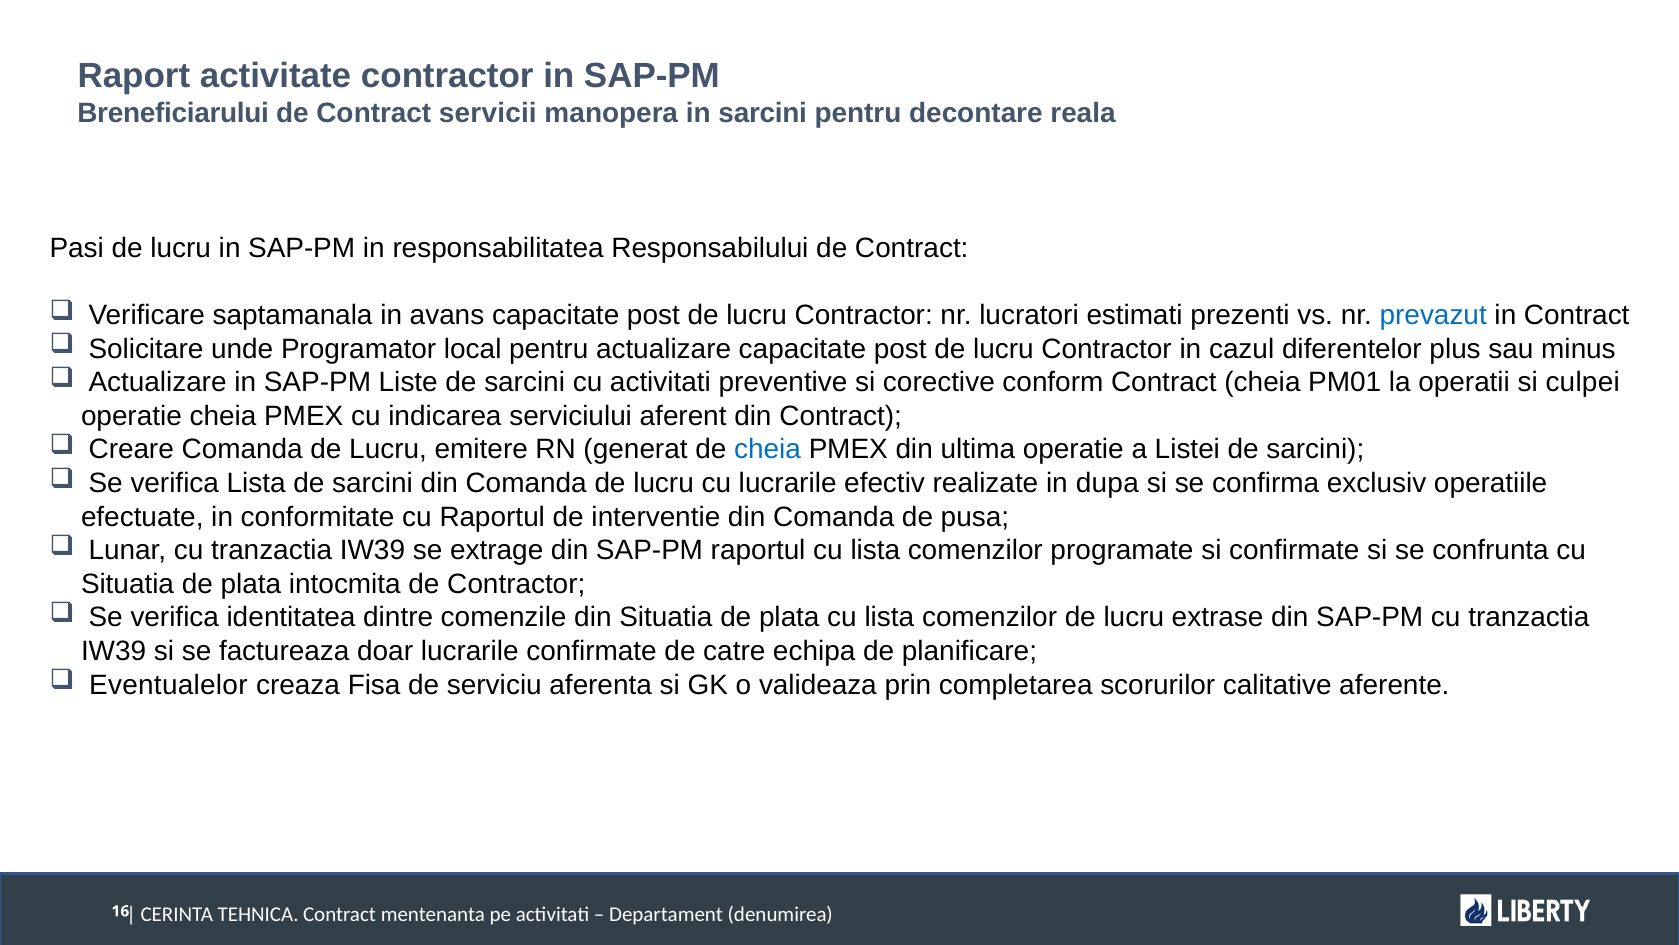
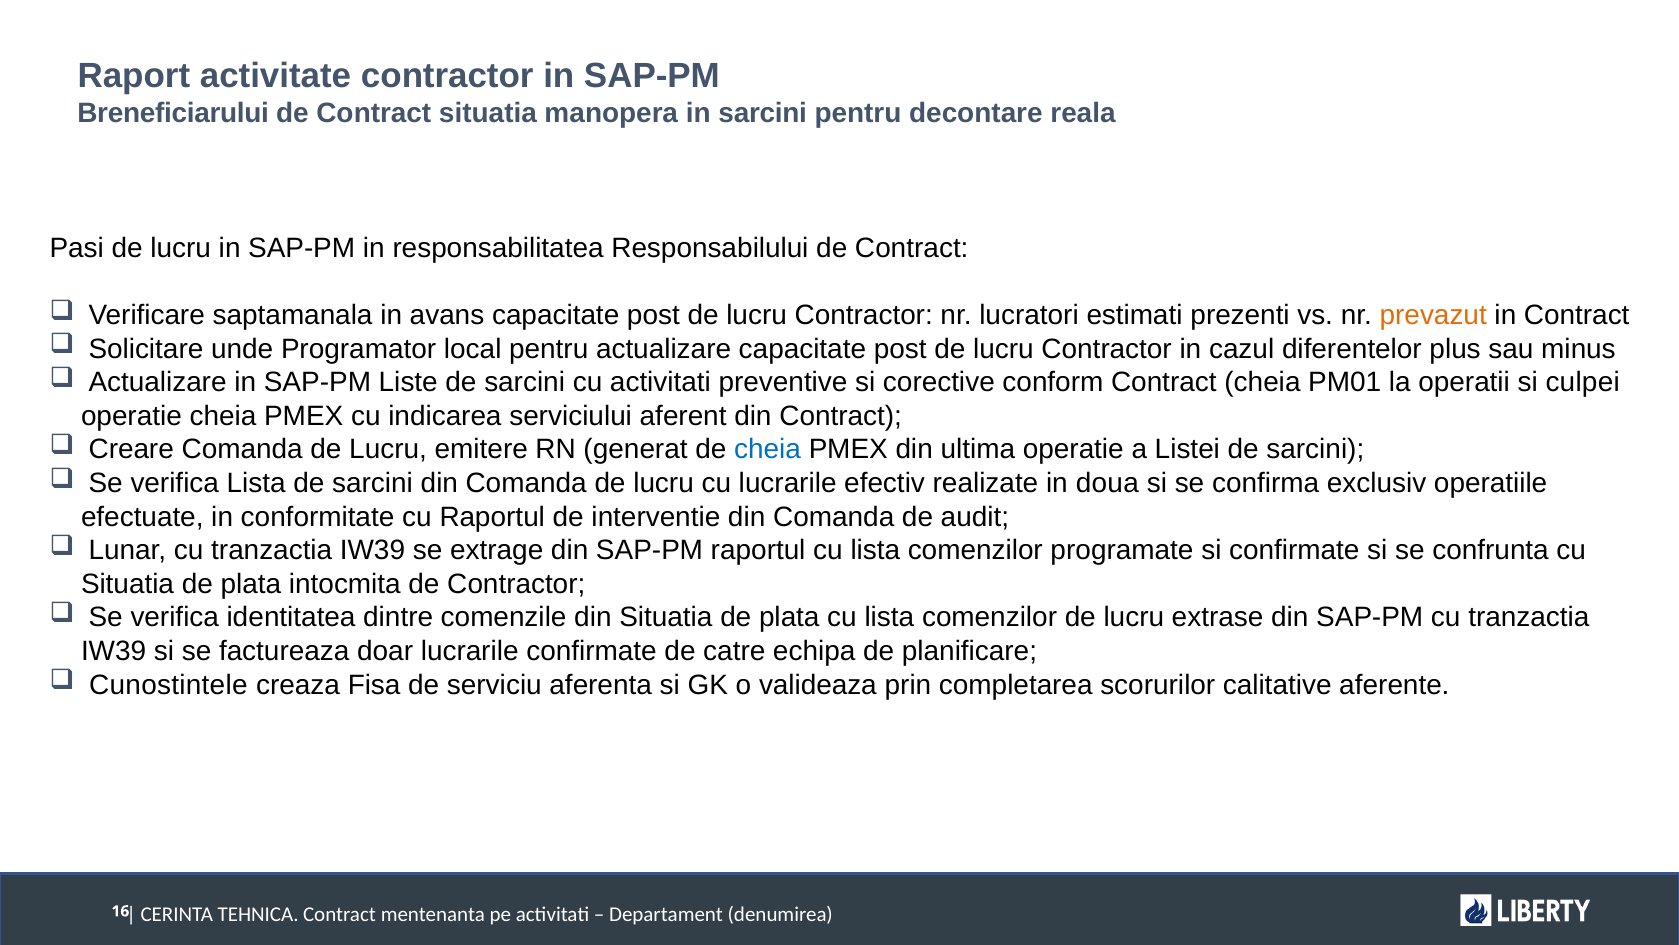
Contract servicii: servicii -> situatia (488, 114)
prevazut colour: blue -> orange (1433, 315)
dupa: dupa -> doua (1107, 483)
pusa: pusa -> audit (975, 517)
Eventualelor: Eventualelor -> Cunostintele (168, 685)
